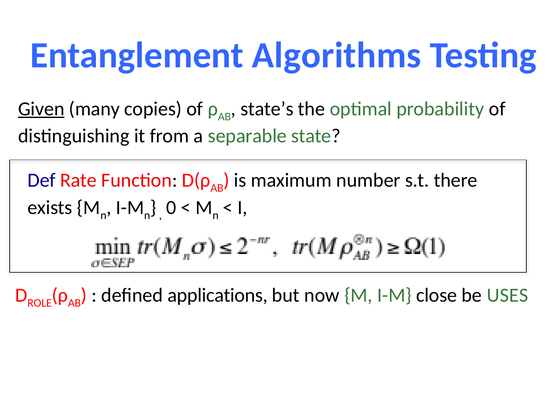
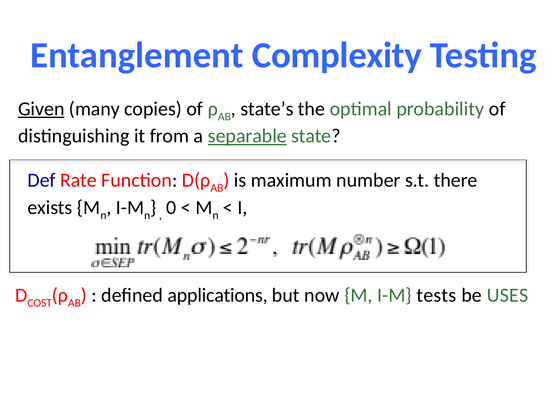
Algorithms: Algorithms -> Complexity (337, 55)
separable underline: none -> present (247, 136)
ROLE: ROLE -> COST (40, 303)
close: close -> tests (436, 295)
